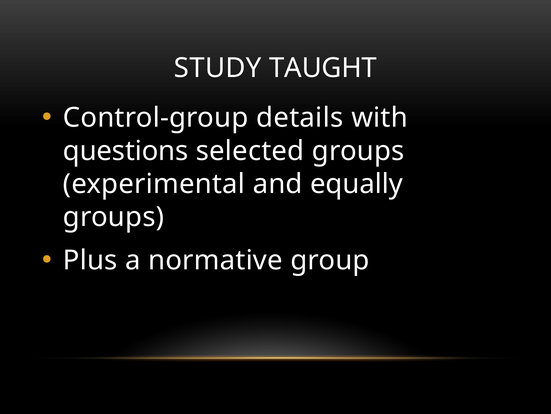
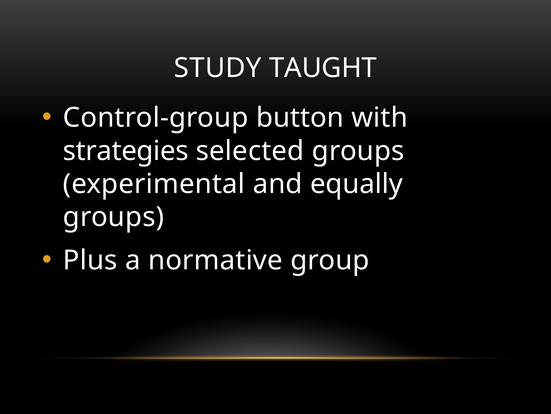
details: details -> button (300, 118)
questions: questions -> strategies (126, 151)
